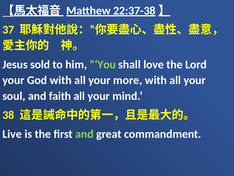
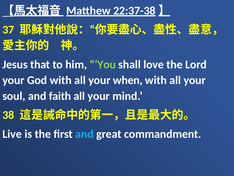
sold: sold -> that (40, 64)
more: more -> when (128, 80)
and colour: light green -> light blue (84, 134)
